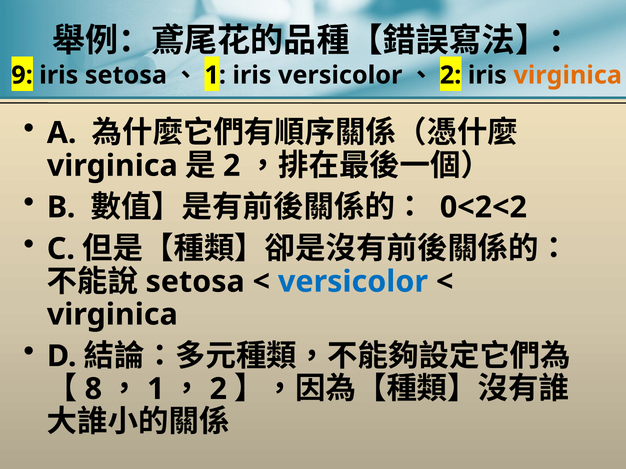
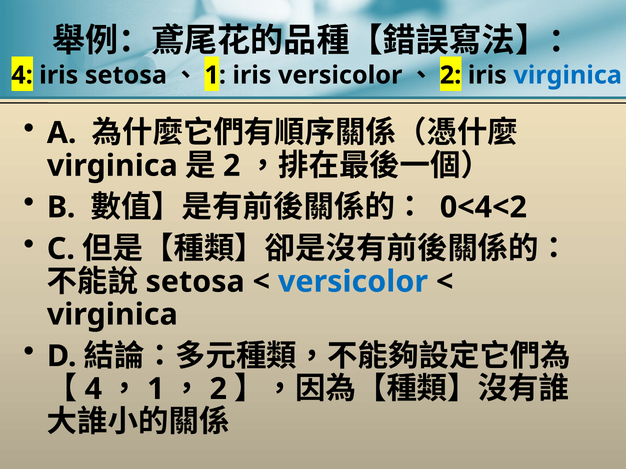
9: 9 -> 4 (22, 75)
virginica colour: orange -> blue (568, 75)
0<2<2: 0<2<2 -> 0<4<2 (483, 208)
8: 8 -> 4 (93, 389)
